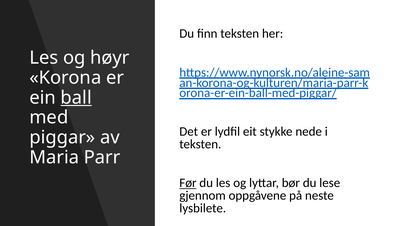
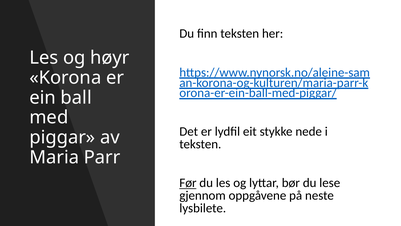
ball underline: present -> none (76, 97)
